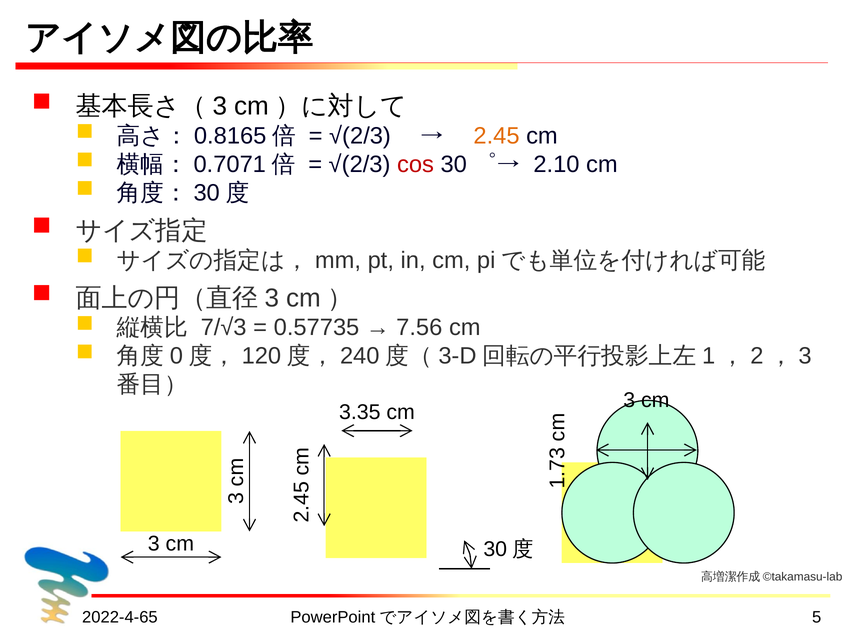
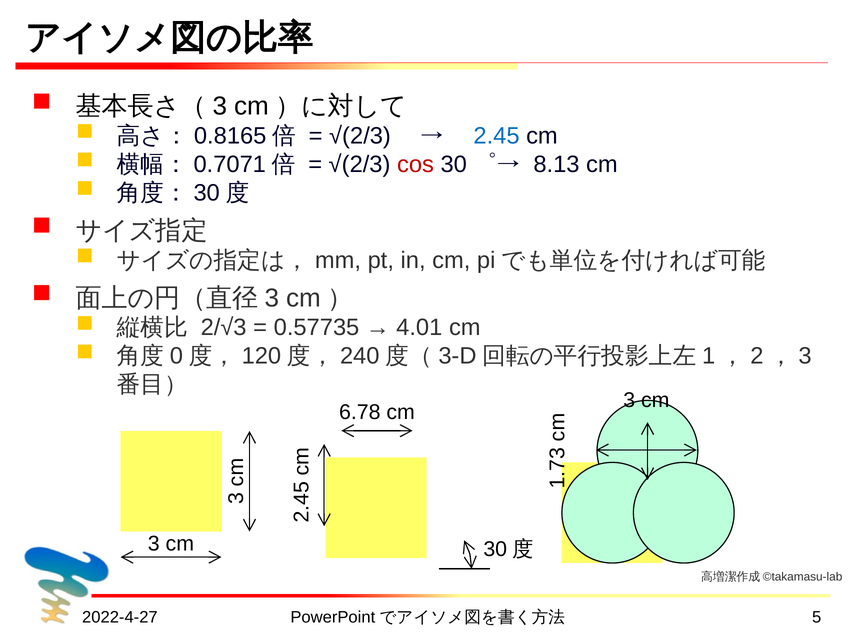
2.45 colour: orange -> blue (497, 136)
2.10: 2.10 -> 8.13 (556, 165)
7/√3: 7/√3 -> 2/√3 (224, 328)
7.56: 7.56 -> 4.01 (419, 328)
3.35: 3.35 -> 6.78 (360, 413)
2022-4-65: 2022-4-65 -> 2022-4-27 (120, 618)
